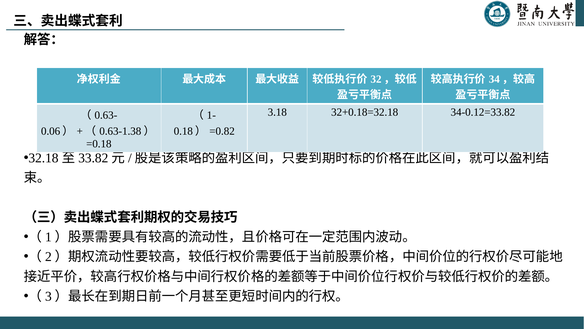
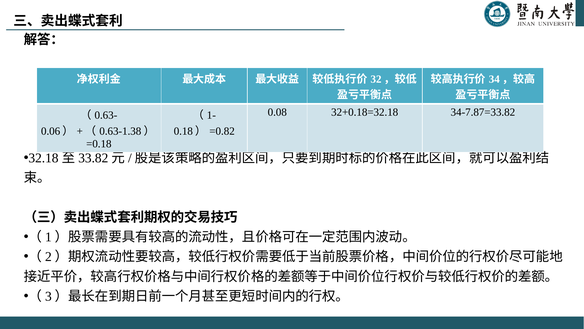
3.18: 3.18 -> 0.08 (277, 112)
34-0.12=33.82: 34-0.12=33.82 -> 34-7.87=33.82 (483, 112)
